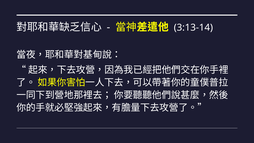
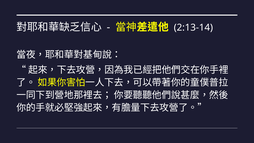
3:13-14: 3:13-14 -> 2:13-14 (193, 27)
